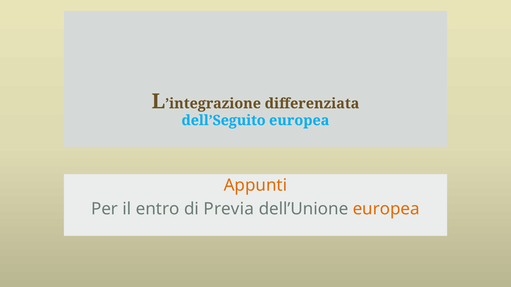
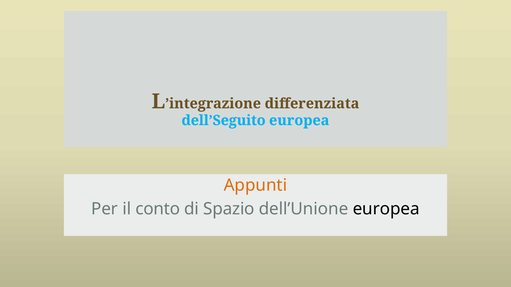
entro: entro -> conto (158, 209)
Previa: Previa -> Spazio (229, 209)
europea colour: orange -> black (386, 209)
